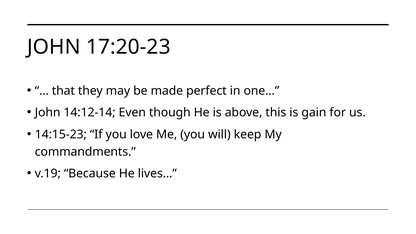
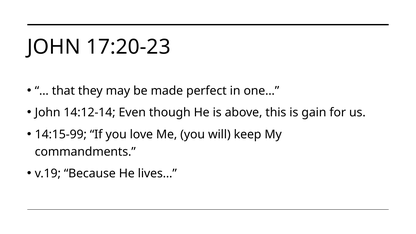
14:15-23: 14:15-23 -> 14:15-99 (61, 134)
